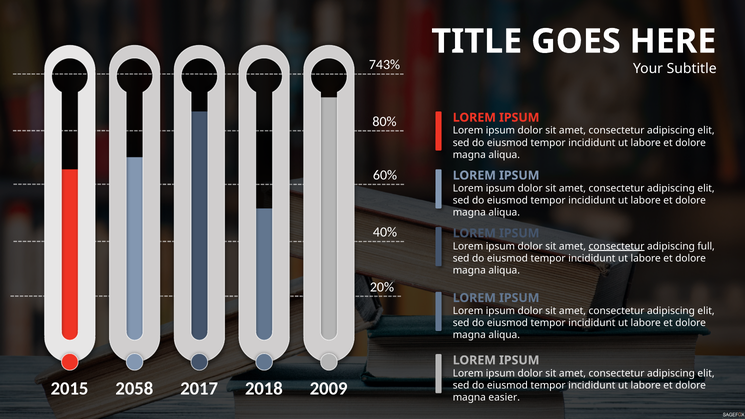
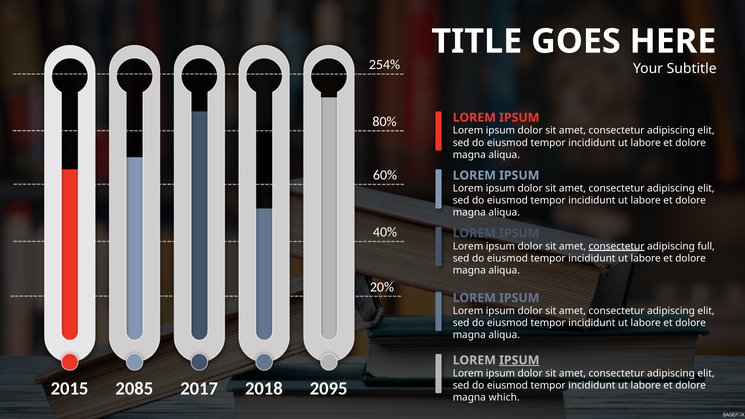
743%: 743% -> 254% (384, 65)
IPSUM underline: none -> present (519, 360)
2058: 2058 -> 2085 (134, 389)
2009: 2009 -> 2095 (329, 389)
easier: easier -> which (504, 398)
